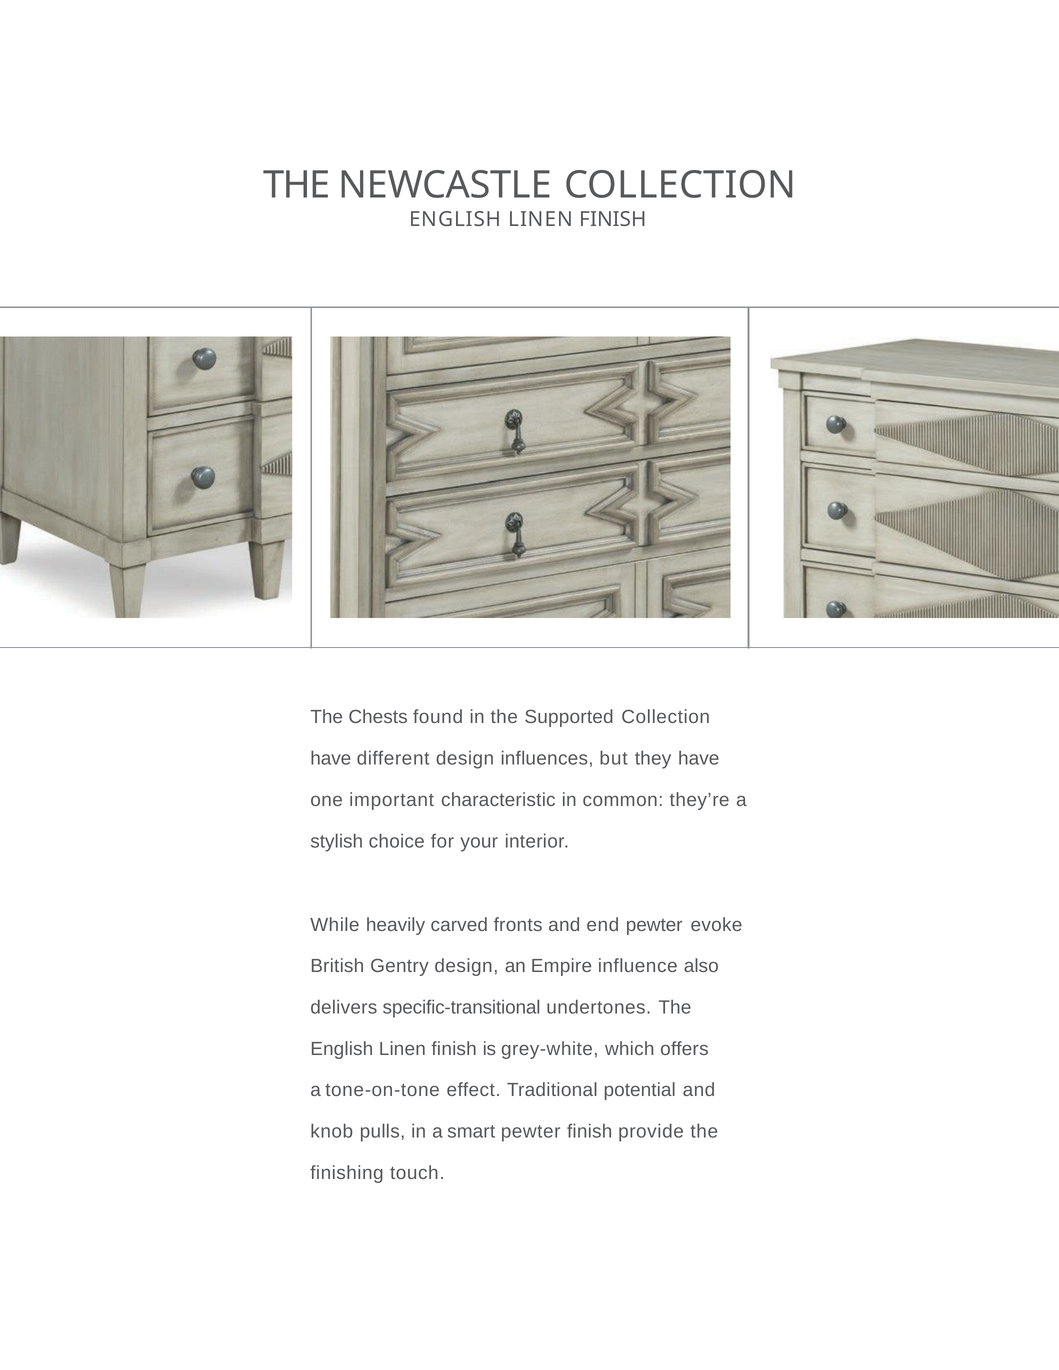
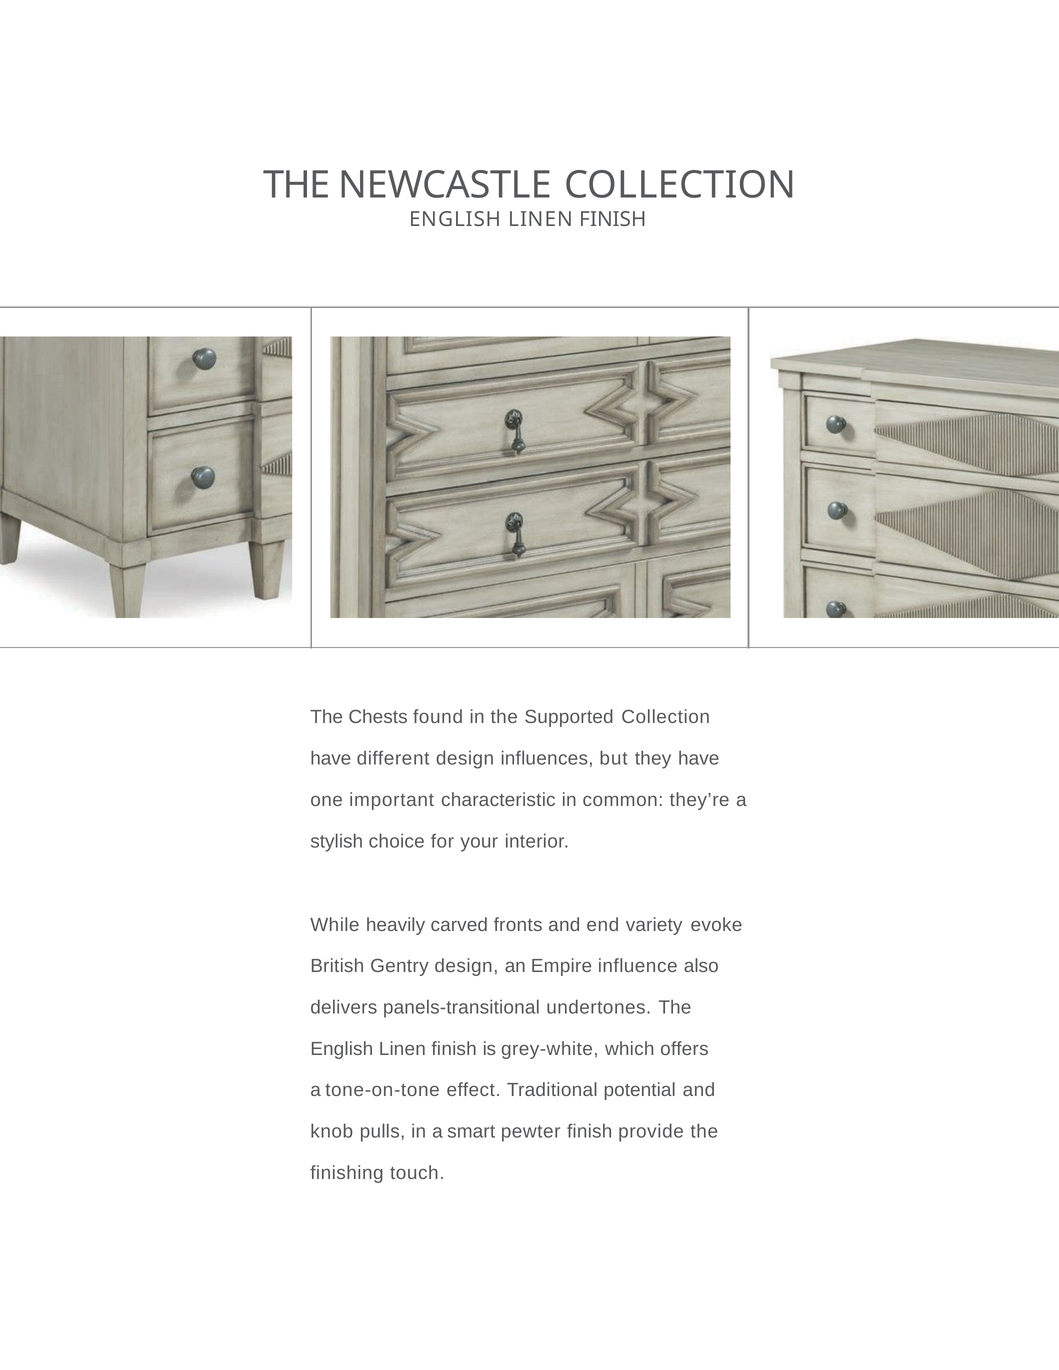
end pewter: pewter -> variety (654, 925)
specific-transitional: specific-transitional -> panels-transitional (461, 1008)
